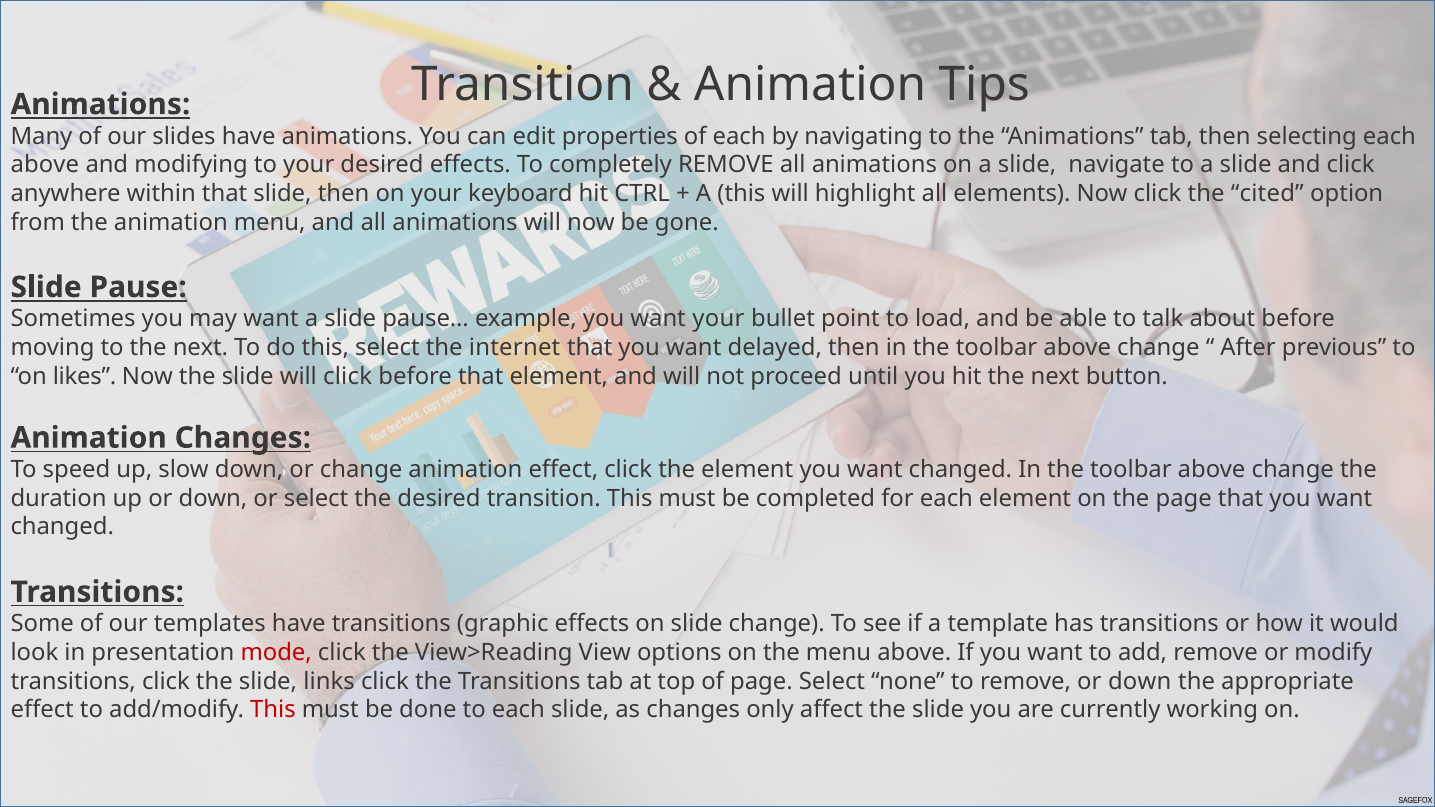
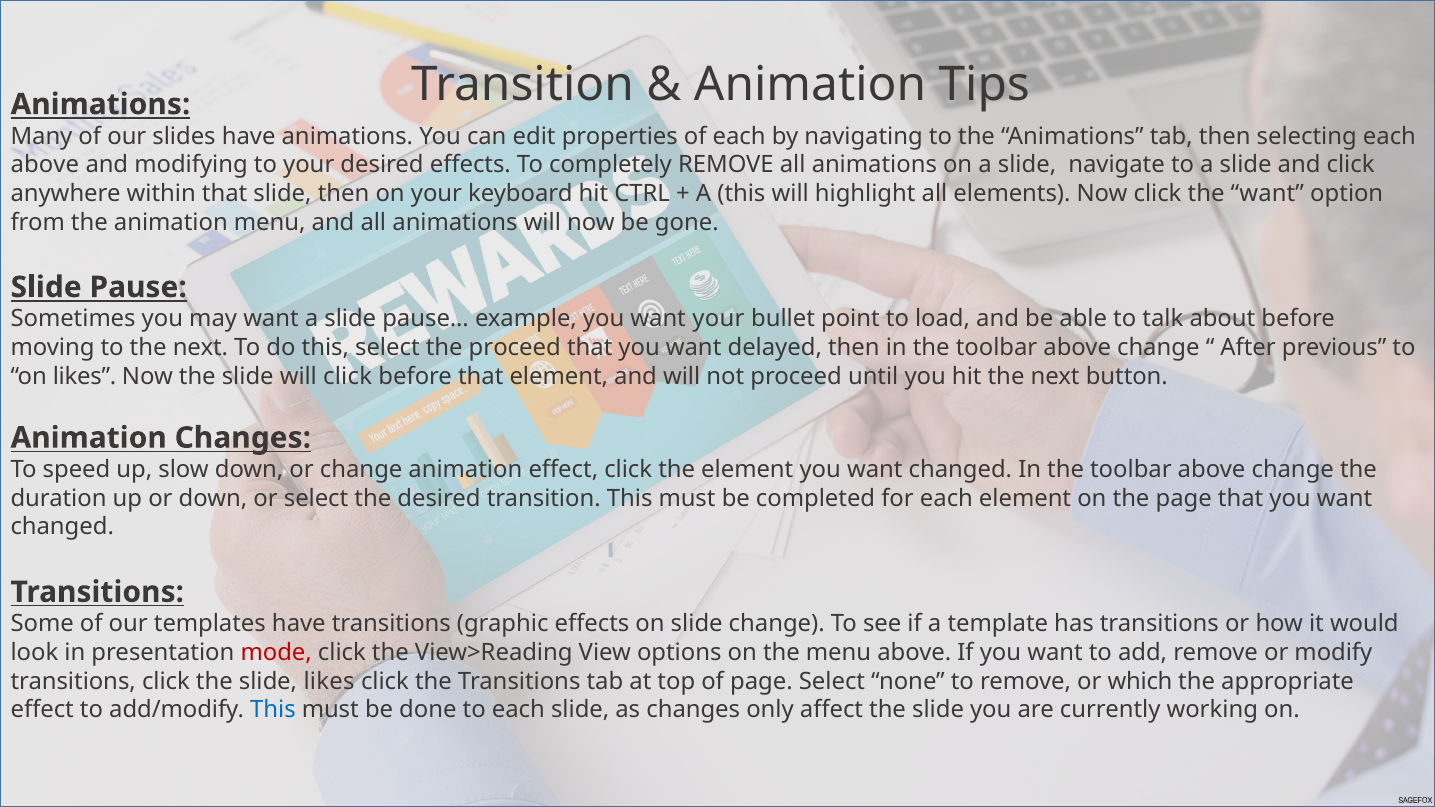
the cited: cited -> want (1267, 194)
the internet: internet -> proceed (515, 348)
slide links: links -> likes (329, 681)
remove or down: down -> which (1140, 681)
This colour: red -> blue (273, 710)
